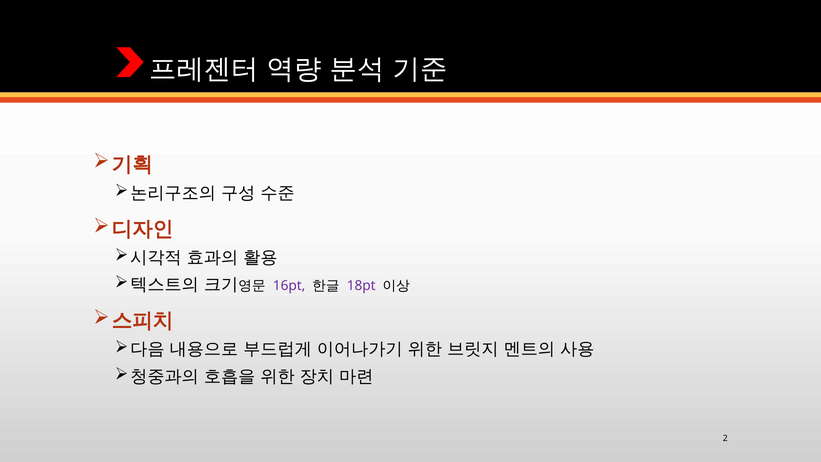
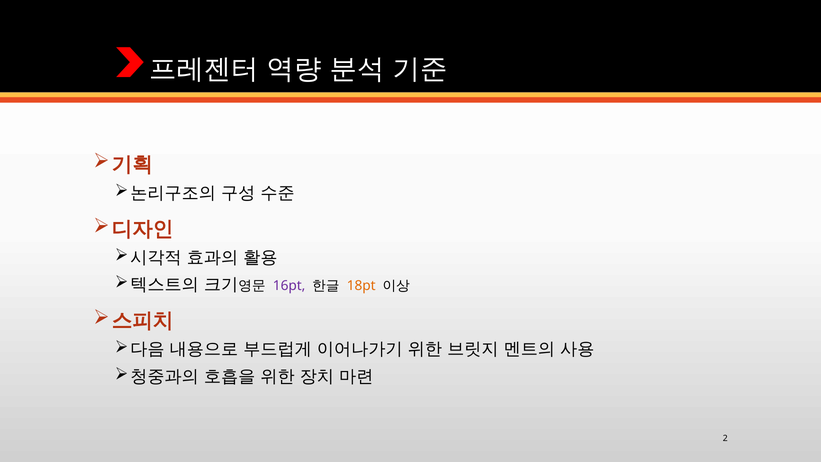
18pt colour: purple -> orange (361, 286)
